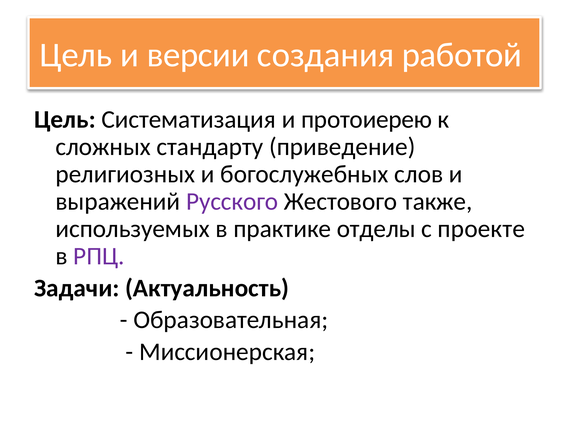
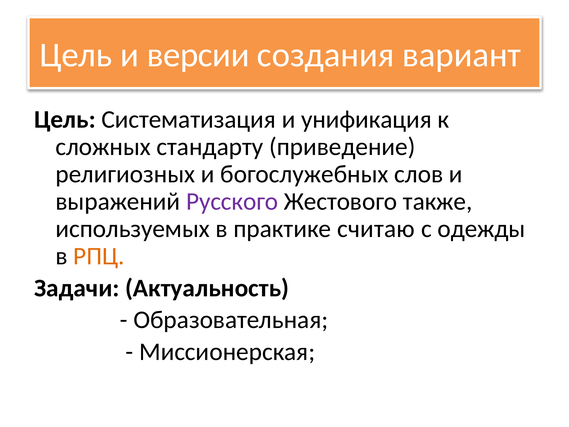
работой: работой -> вариант (462, 55)
протоиерею: протоиерею -> унификация (366, 119)
отделы: отделы -> считаю (376, 229)
проекте: проекте -> одежды (481, 229)
РПЦ colour: purple -> orange (99, 256)
